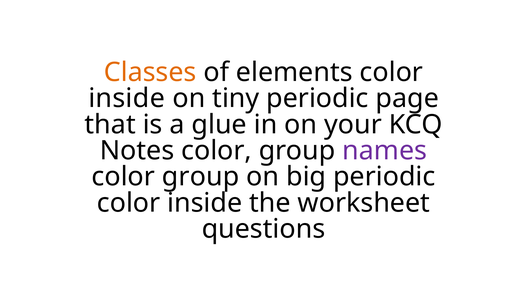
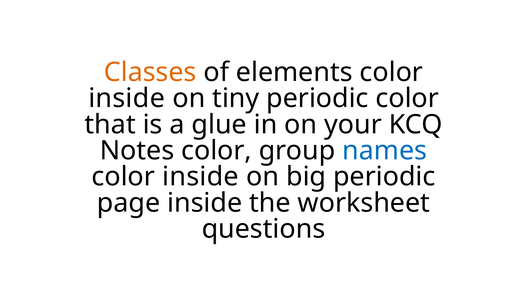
periodic page: page -> color (407, 99)
names colour: purple -> blue (385, 151)
group: group -> inside (201, 177)
color: color -> page (129, 203)
